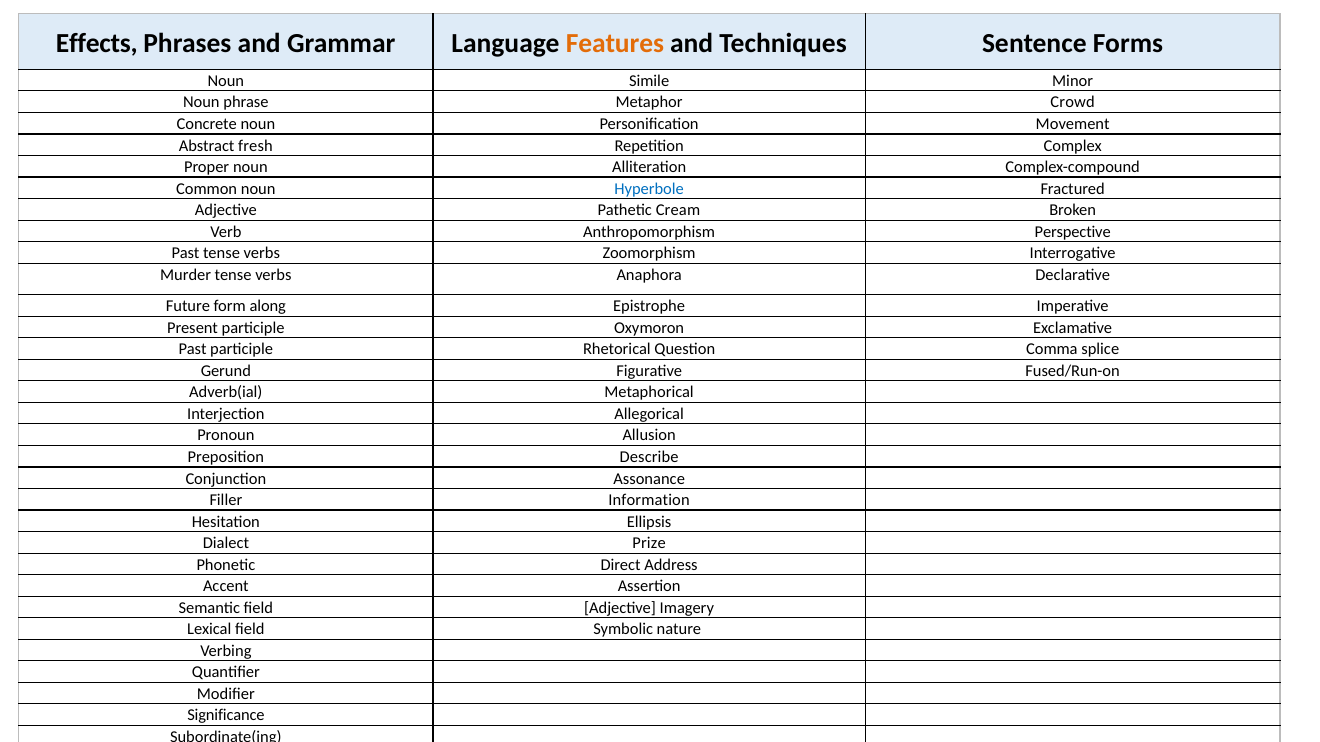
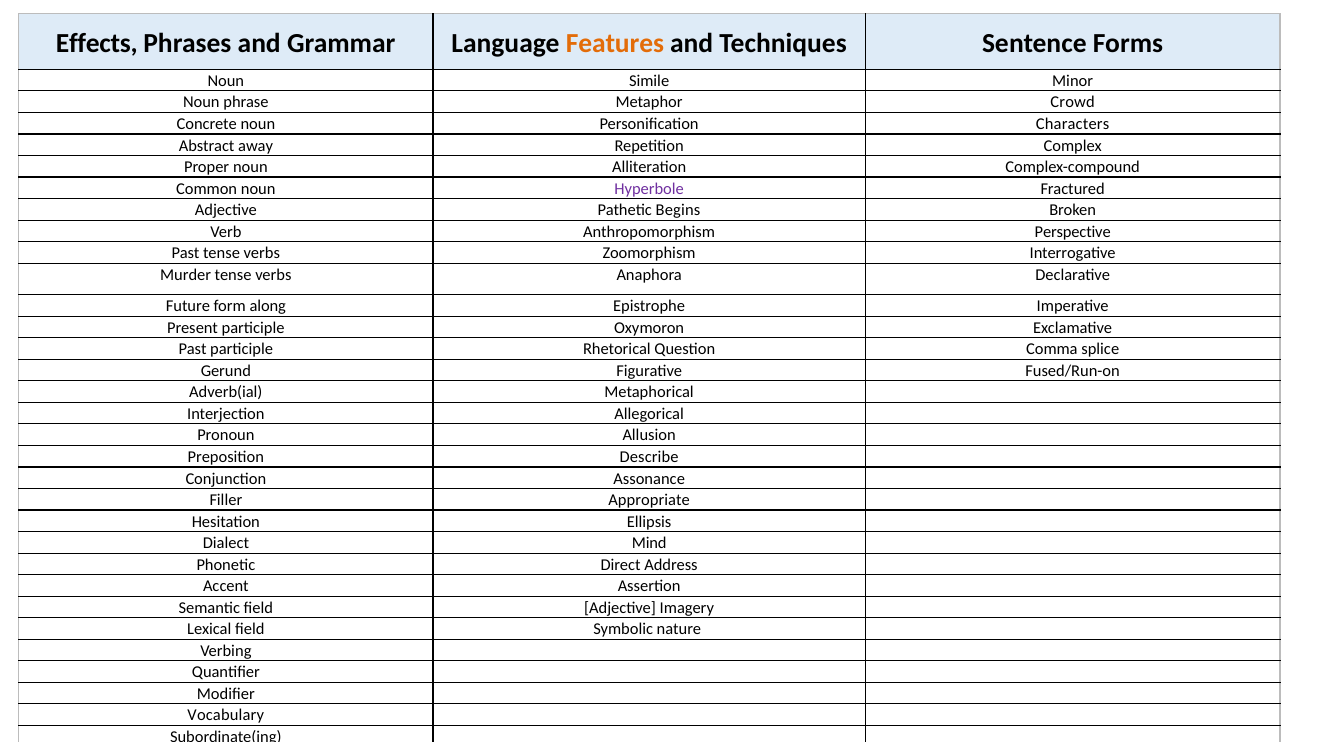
Movement: Movement -> Characters (1073, 124)
fresh: fresh -> away (256, 146)
Hyperbole colour: blue -> purple (649, 189)
Cream: Cream -> Begins (678, 210)
Information: Information -> Appropriate (649, 500)
Prize: Prize -> Mind (649, 544)
Significance: Significance -> Vocabulary (226, 716)
